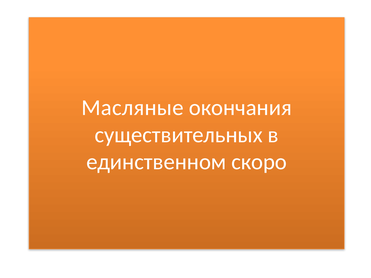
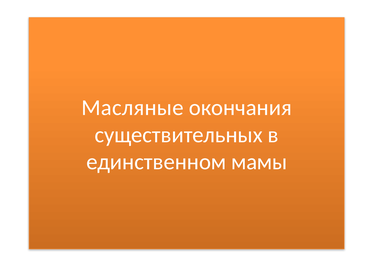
скоро: скоро -> мамы (259, 162)
